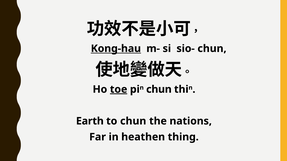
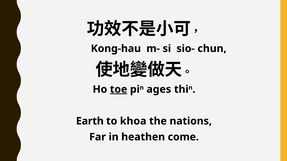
Kong-hau underline: present -> none (116, 49)
chun: chun -> ages (159, 90)
to chun: chun -> khoa (133, 121)
thing: thing -> come (183, 137)
